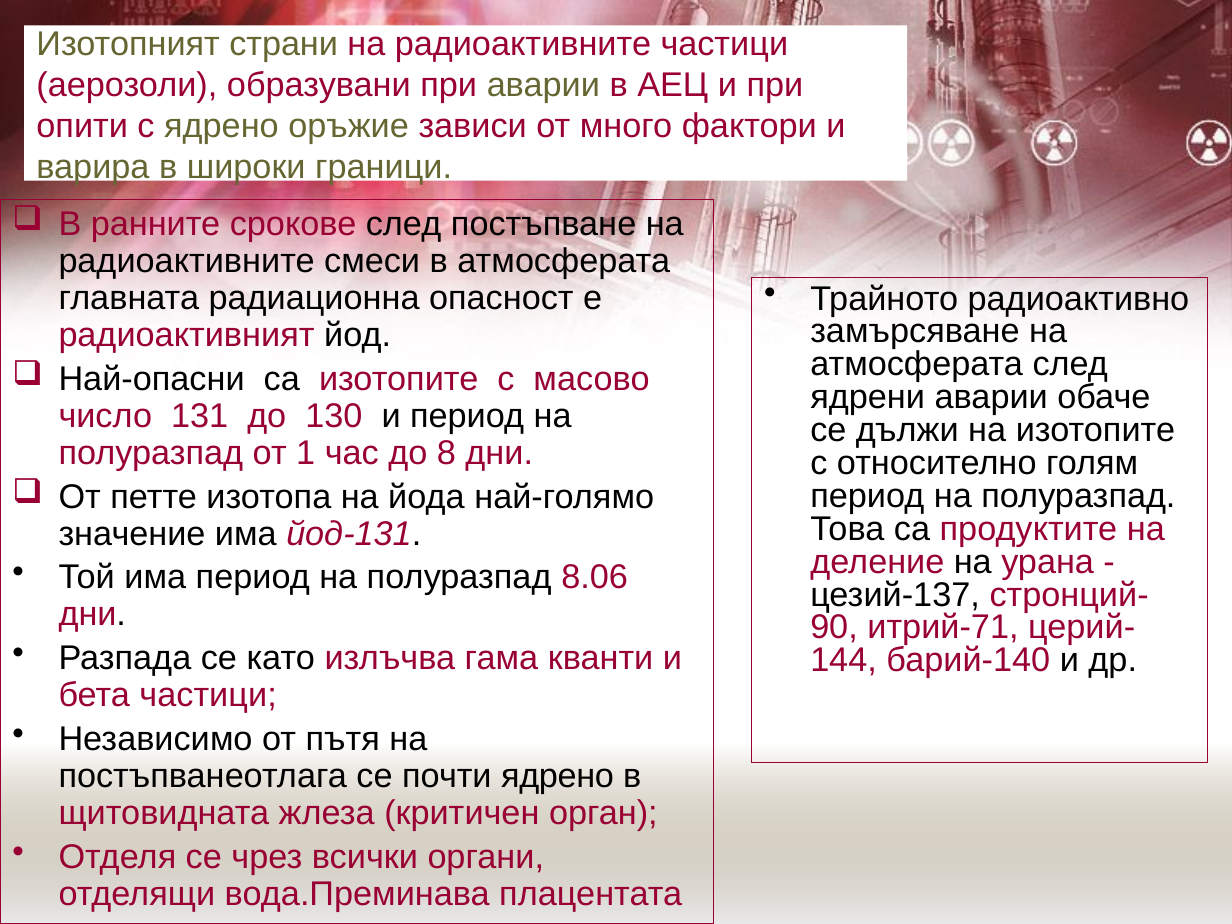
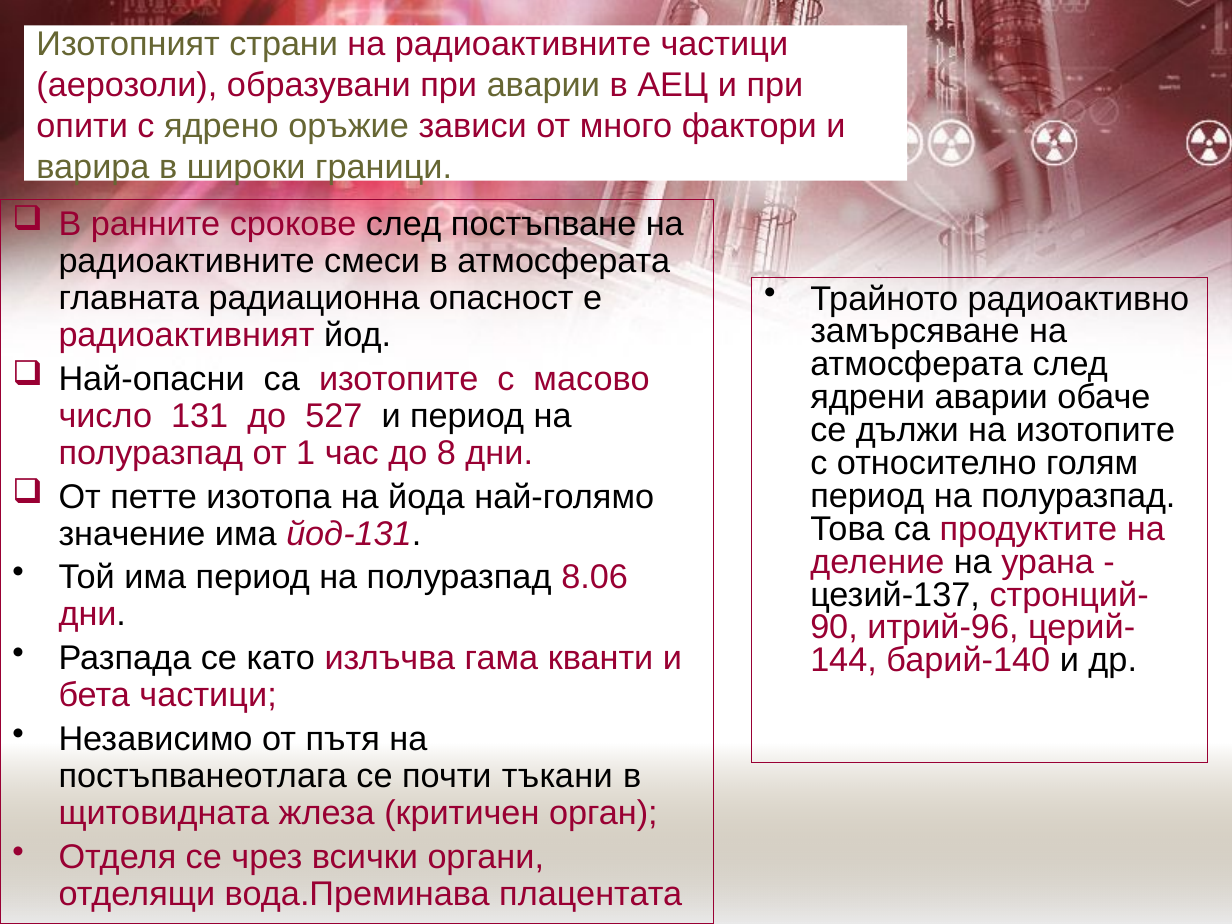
130: 130 -> 527 (334, 416)
итрий-71: итрий-71 -> итрий-96 (943, 628)
почти ядрено: ядрено -> тъкани (557, 776)
